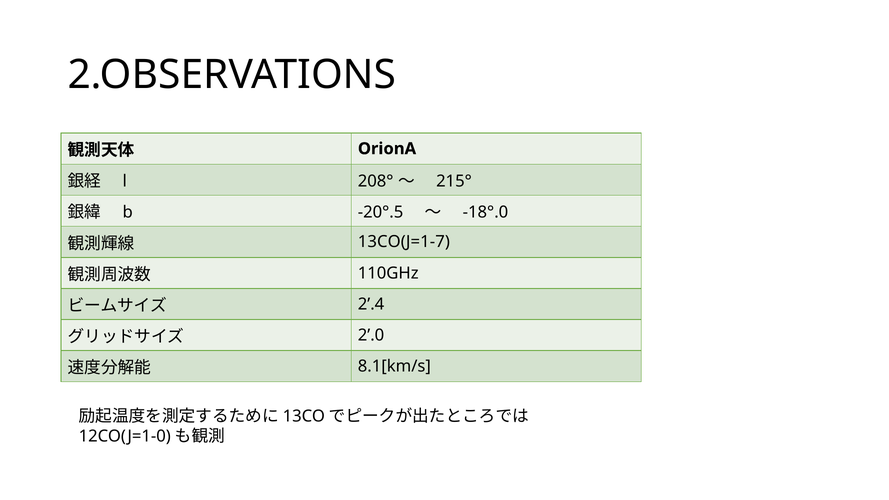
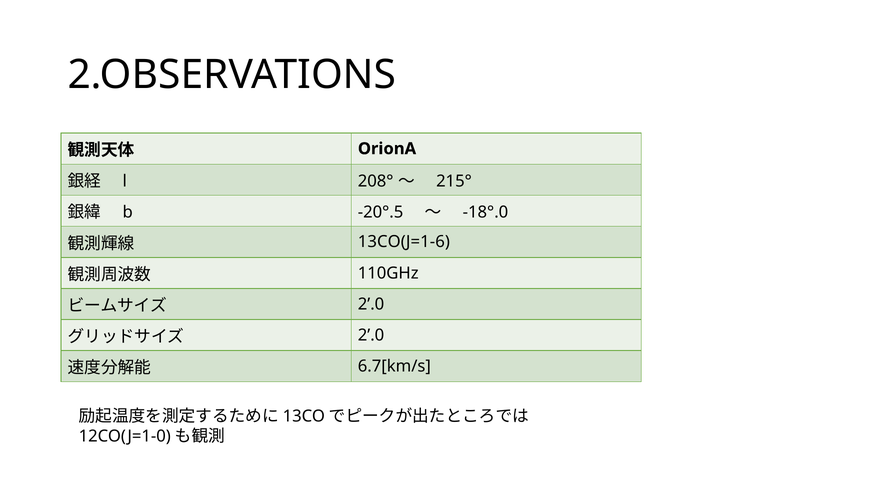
13CO(J=1-7: 13CO(J=1-7 -> 13CO(J=1-6 (404, 242)
2’.4: 2’.4 -> 2’.0 (371, 304)
8.1[km/s: 8.1[km/s -> 6.7[km/s (394, 366)
